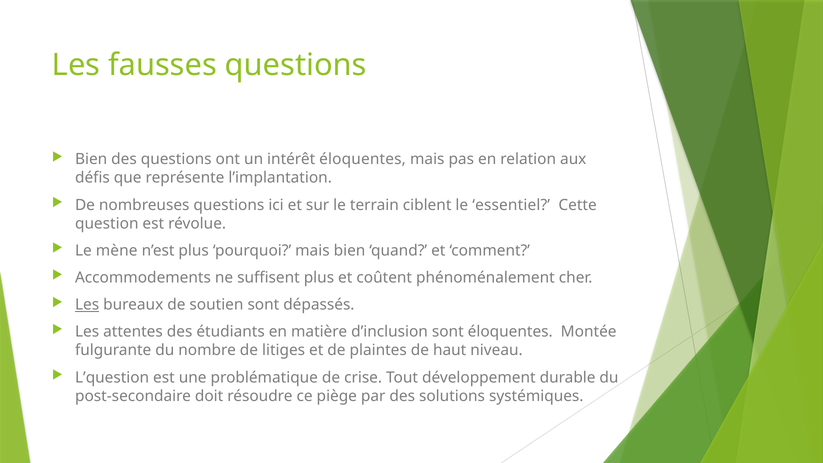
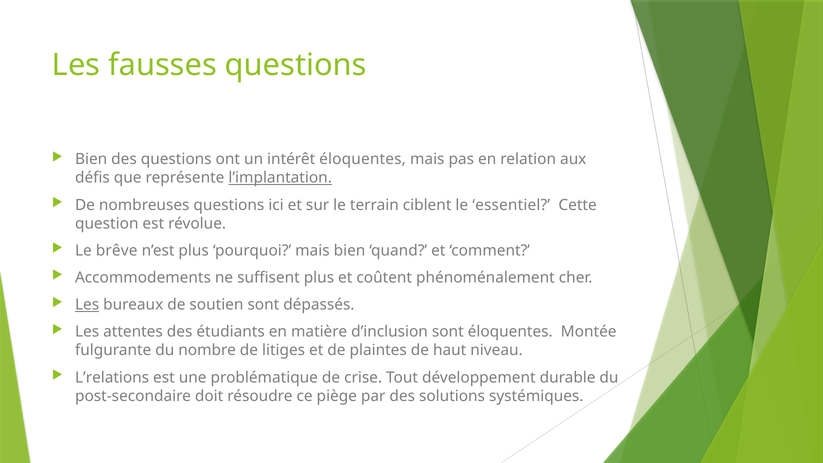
l’implantation underline: none -> present (280, 178)
mène: mène -> brêve (117, 251)
L’question: L’question -> L’relations (112, 377)
